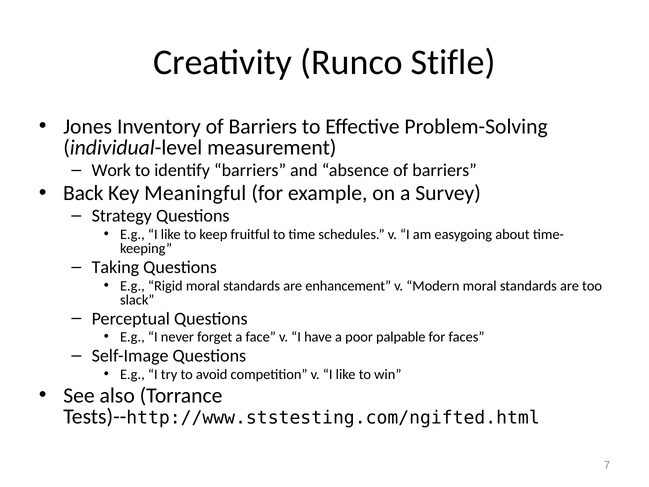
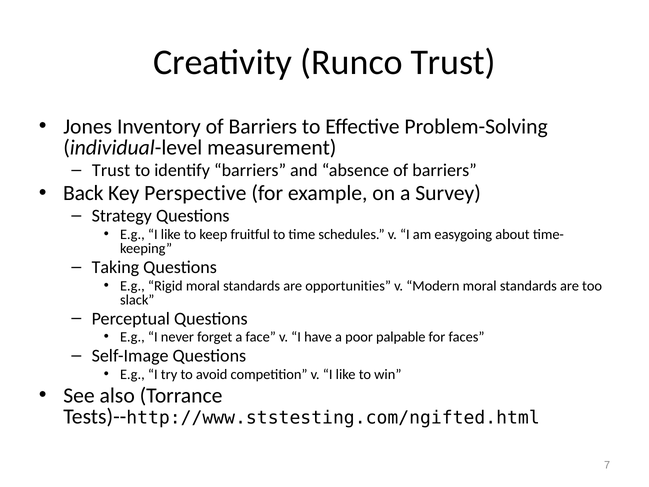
Runco Stifle: Stifle -> Trust (453, 63)
Work: Work -> Trust (111, 170)
Meaningful: Meaningful -> Perspective (195, 193)
enhancement: enhancement -> opportunities (348, 286)
